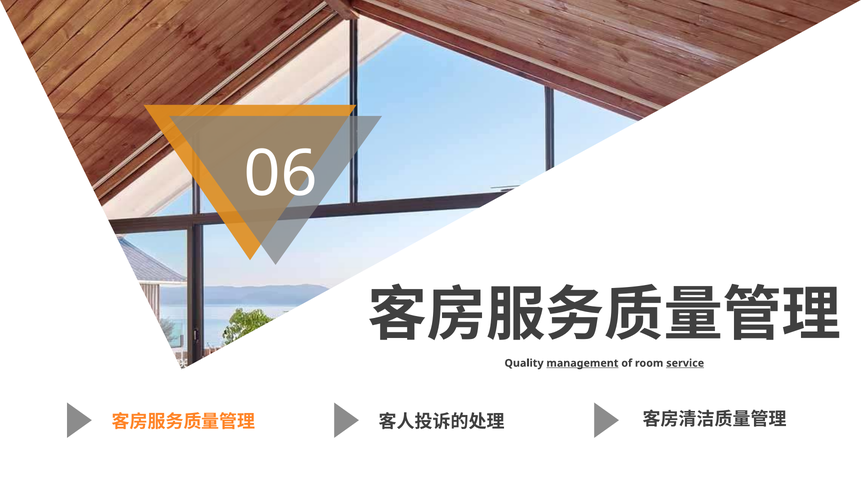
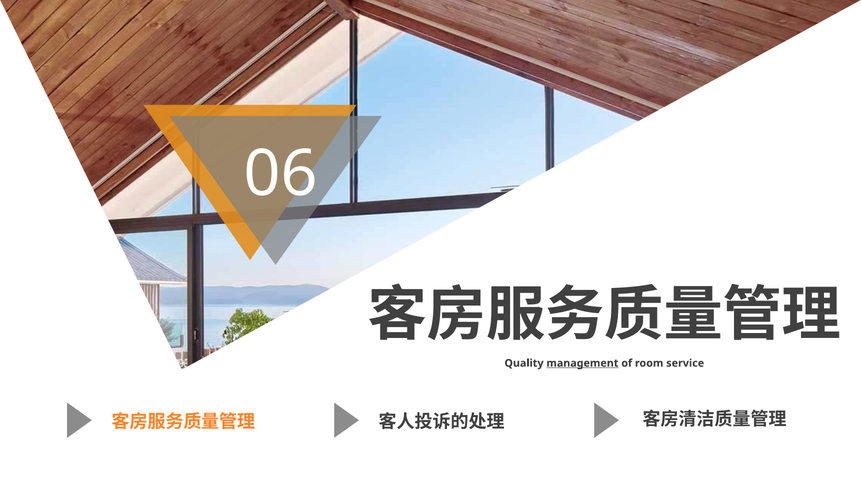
service underline: present -> none (685, 363)
